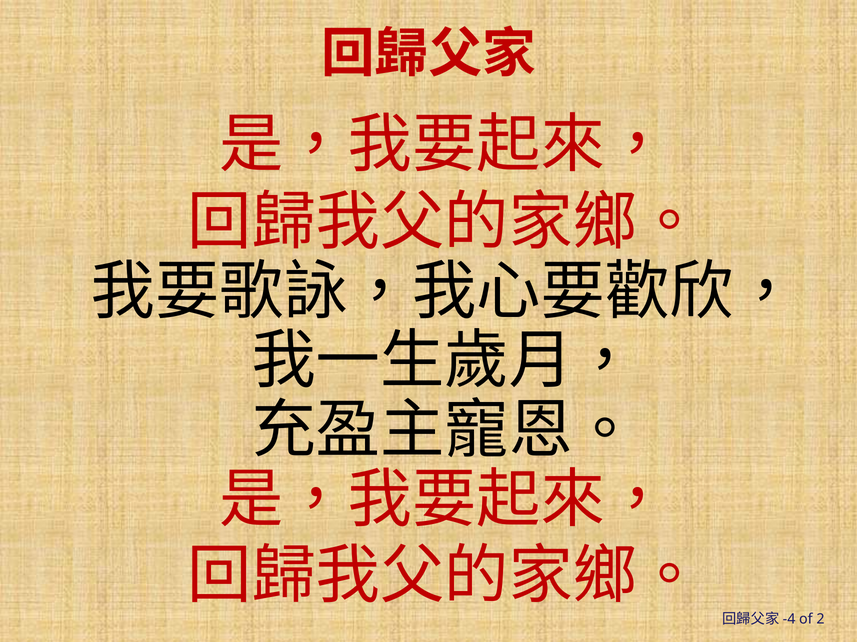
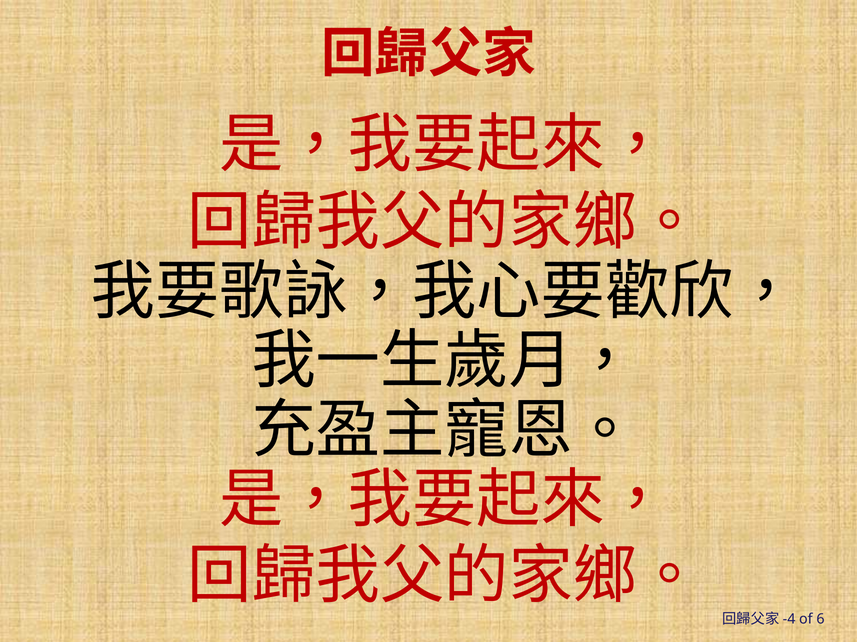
2: 2 -> 6 (820, 620)
